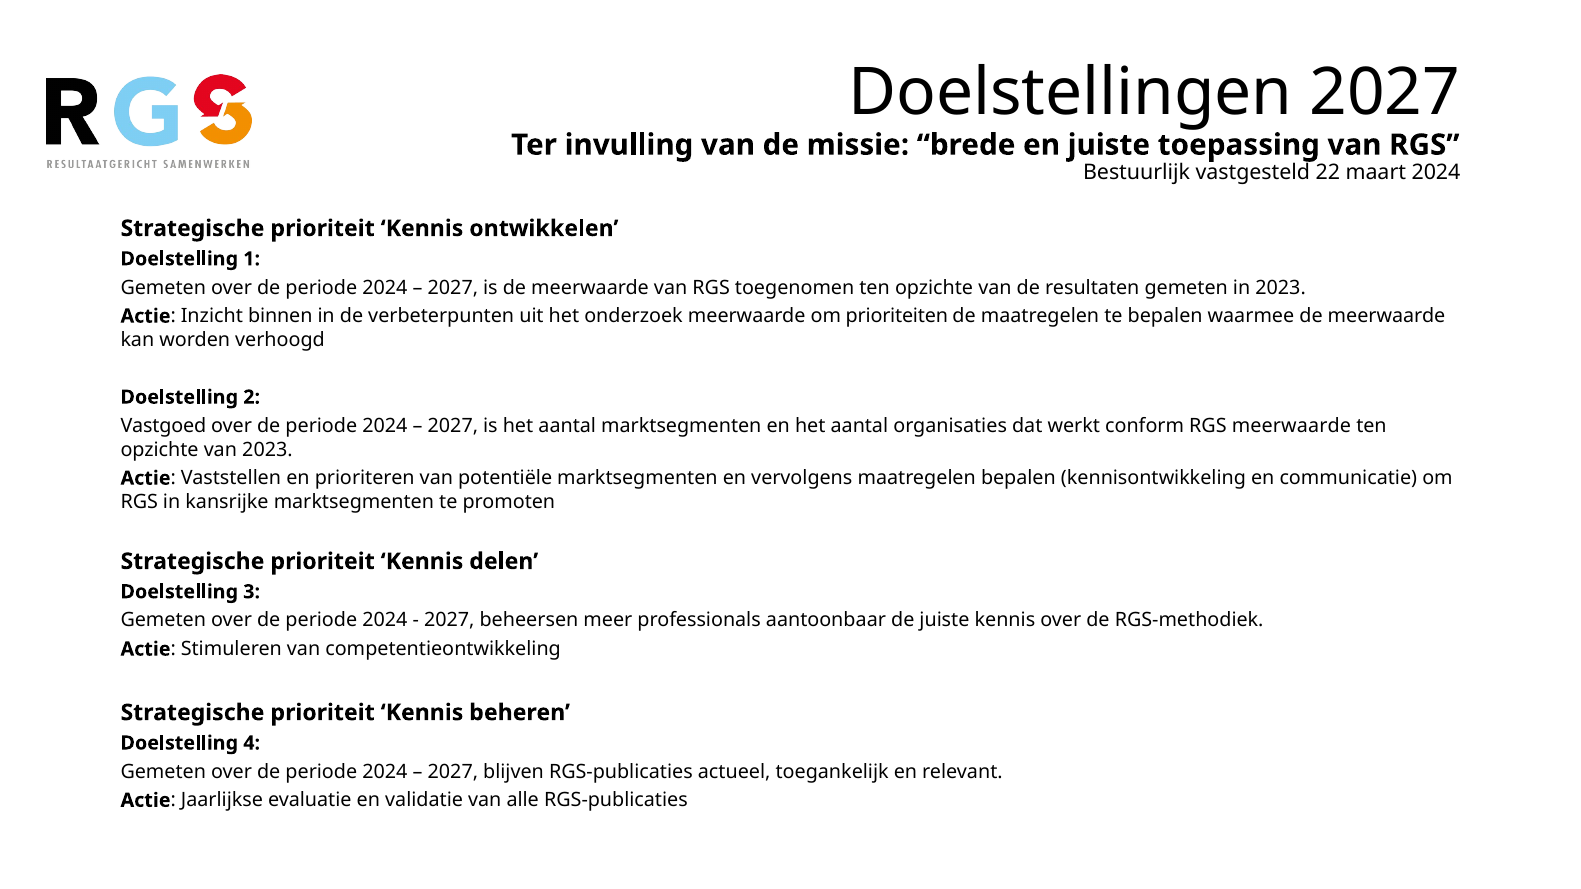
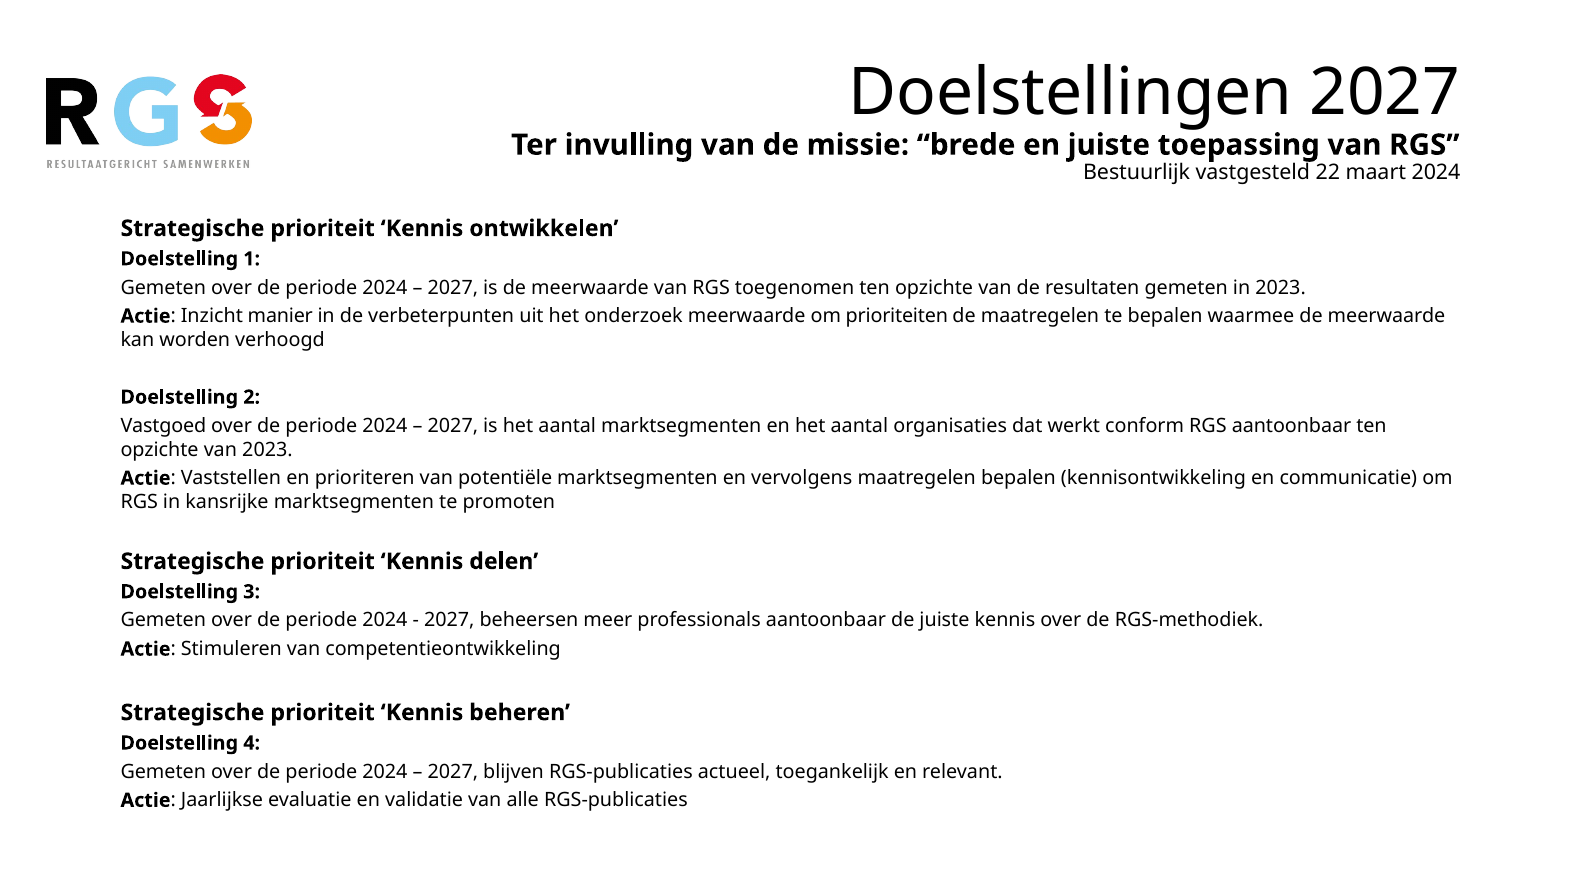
binnen: binnen -> manier (280, 316)
RGS meerwaarde: meerwaarde -> aantoonbaar (1291, 426)
